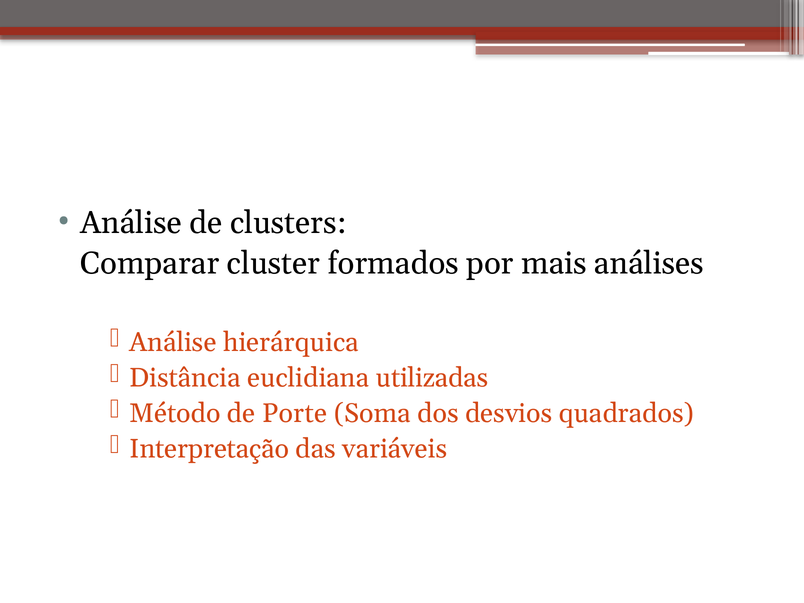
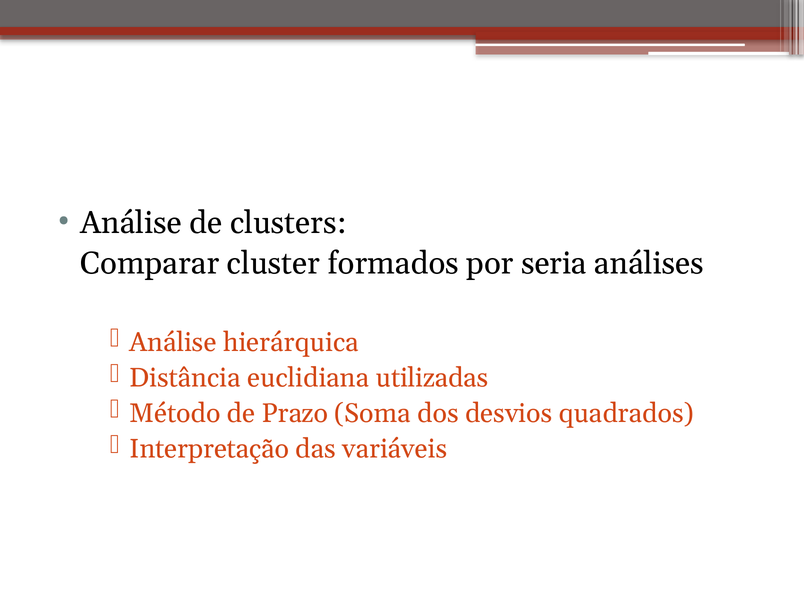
mais: mais -> seria (554, 264)
Porte: Porte -> Prazo (295, 413)
